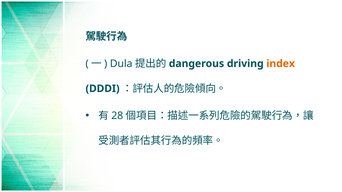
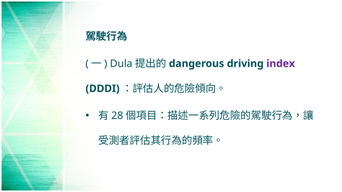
index colour: orange -> purple (281, 64)
